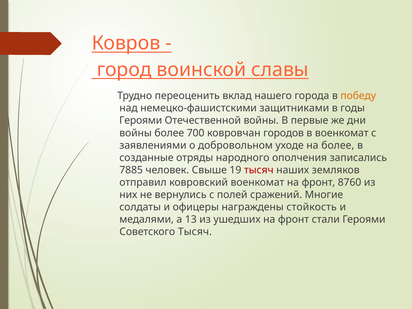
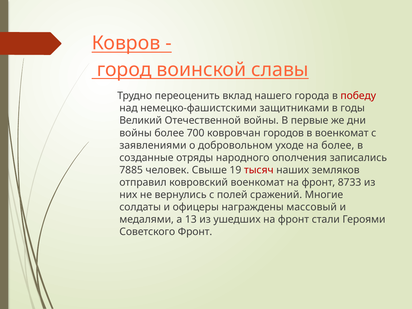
победу colour: orange -> red (358, 96)
Героями: Героями -> Великий (141, 121)
8760: 8760 -> 8733 (350, 182)
стойкость: стойкость -> массовый (312, 207)
Советского Тысяч: Тысяч -> Фронт (195, 232)
